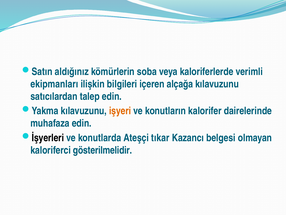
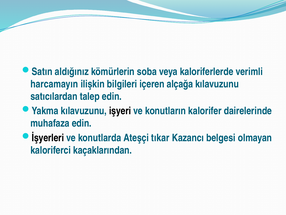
ekipmanları: ekipmanları -> harcamayın (54, 84)
işyeri colour: orange -> black (120, 111)
gösterilmelidir: gösterilmelidir -> kaçaklarından (102, 150)
